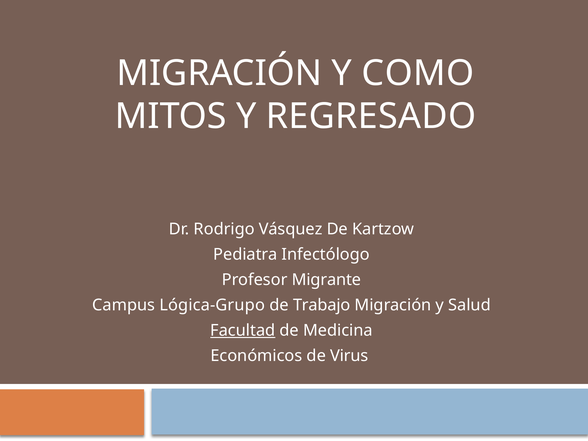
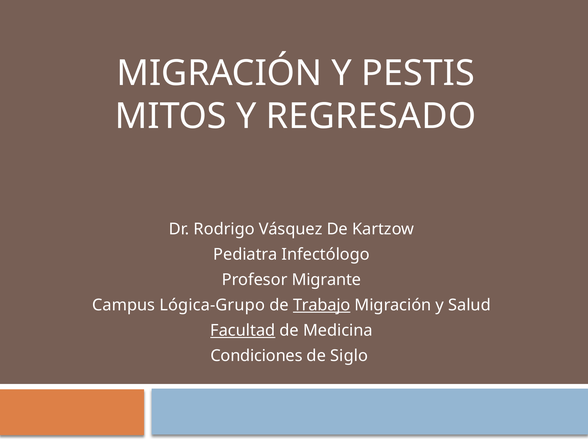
COMO: COMO -> PESTIS (418, 73)
Trabajo underline: none -> present (322, 305)
Económicos: Económicos -> Condiciones (256, 356)
Virus: Virus -> Siglo (349, 356)
